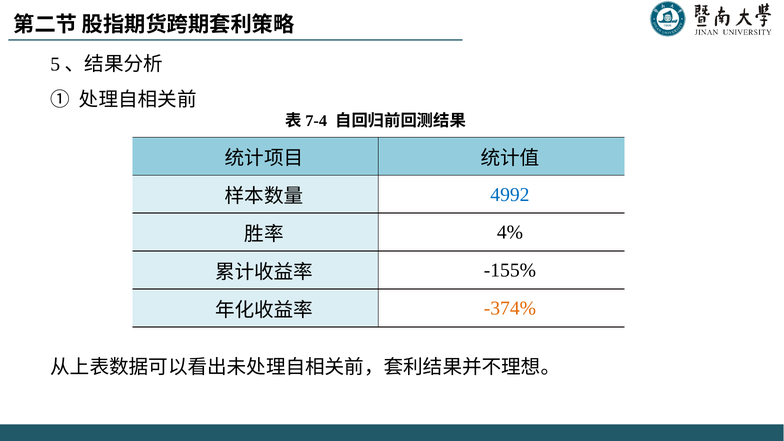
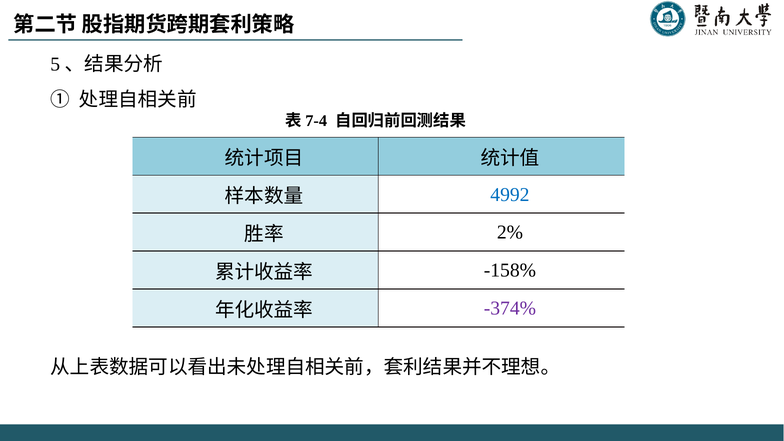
4%: 4% -> 2% (510, 233)
-155%: -155% -> -158% (510, 271)
-374% colour: orange -> purple (510, 309)
